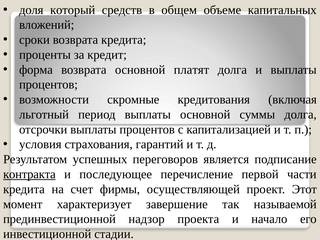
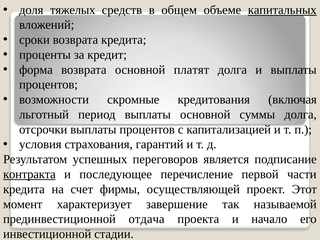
который: который -> тяжелых (73, 10)
капитальных underline: none -> present (282, 10)
надзор: надзор -> отдача (147, 219)
